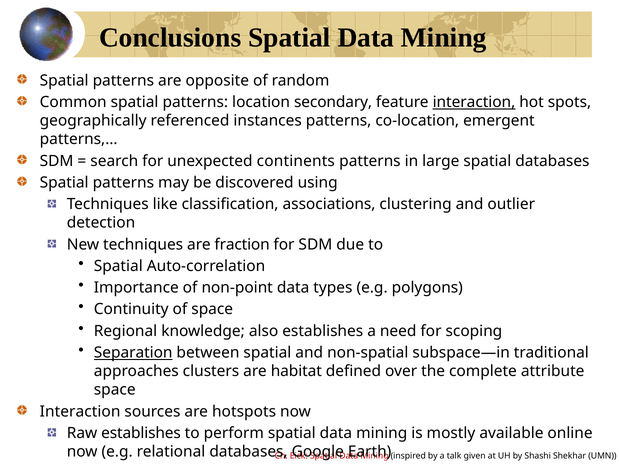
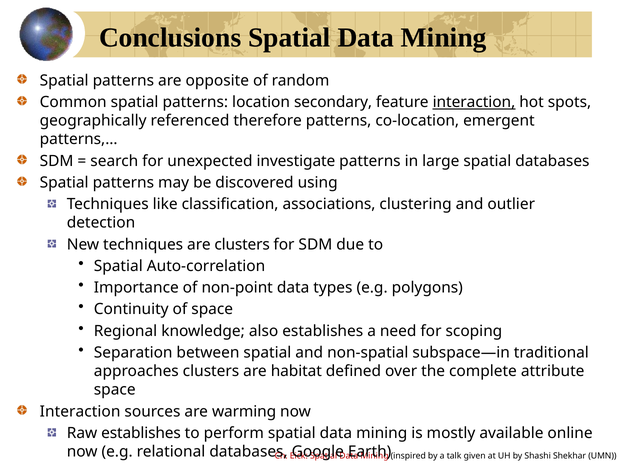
instances: instances -> therefore (268, 121)
continents: continents -> investigate (296, 161)
are fraction: fraction -> clusters (242, 245)
Separation underline: present -> none (133, 353)
hotspots: hotspots -> warming (244, 412)
